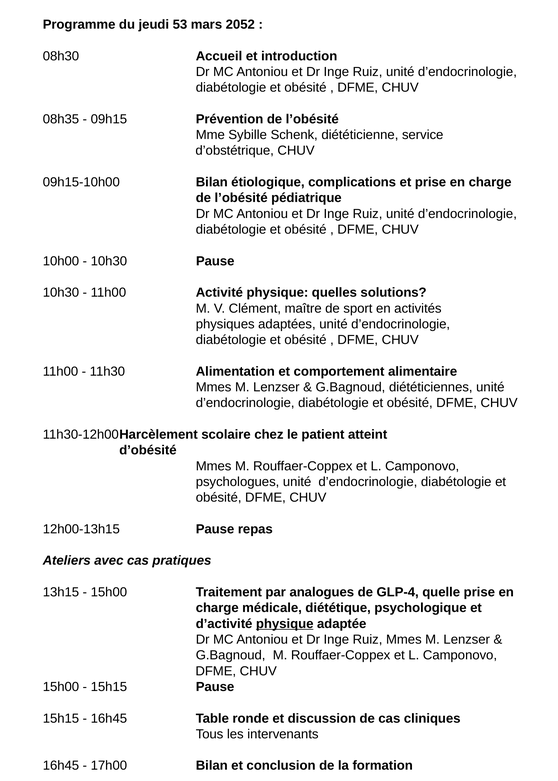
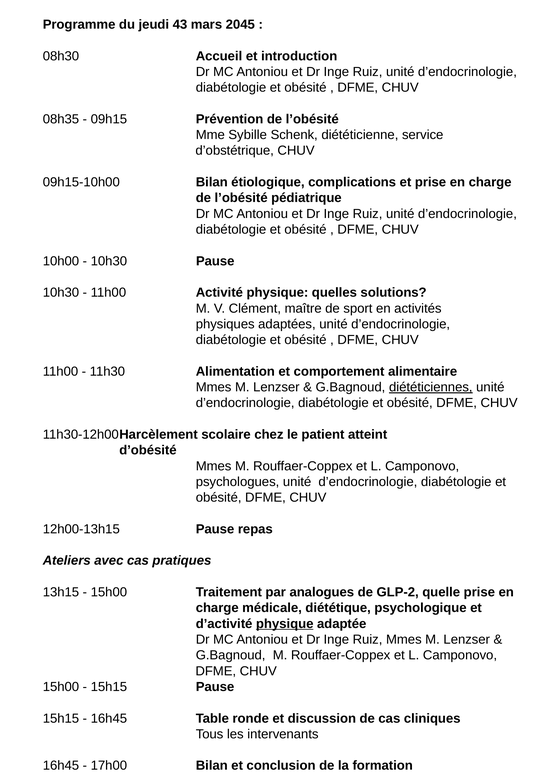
53: 53 -> 43 (180, 24)
2052: 2052 -> 2045 (240, 24)
diététiciennes underline: none -> present (431, 387)
GLP-4: GLP-4 -> GLP-2 (398, 592)
